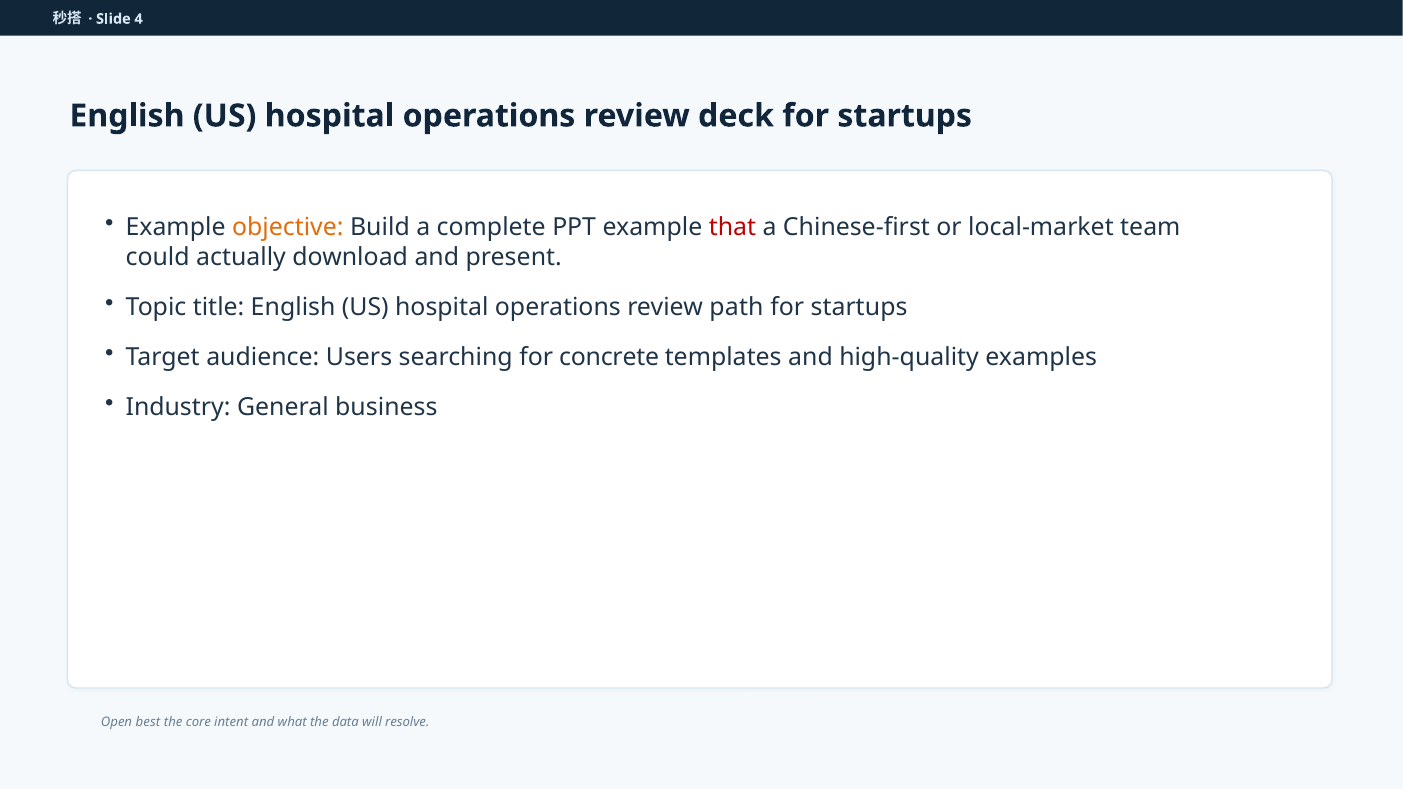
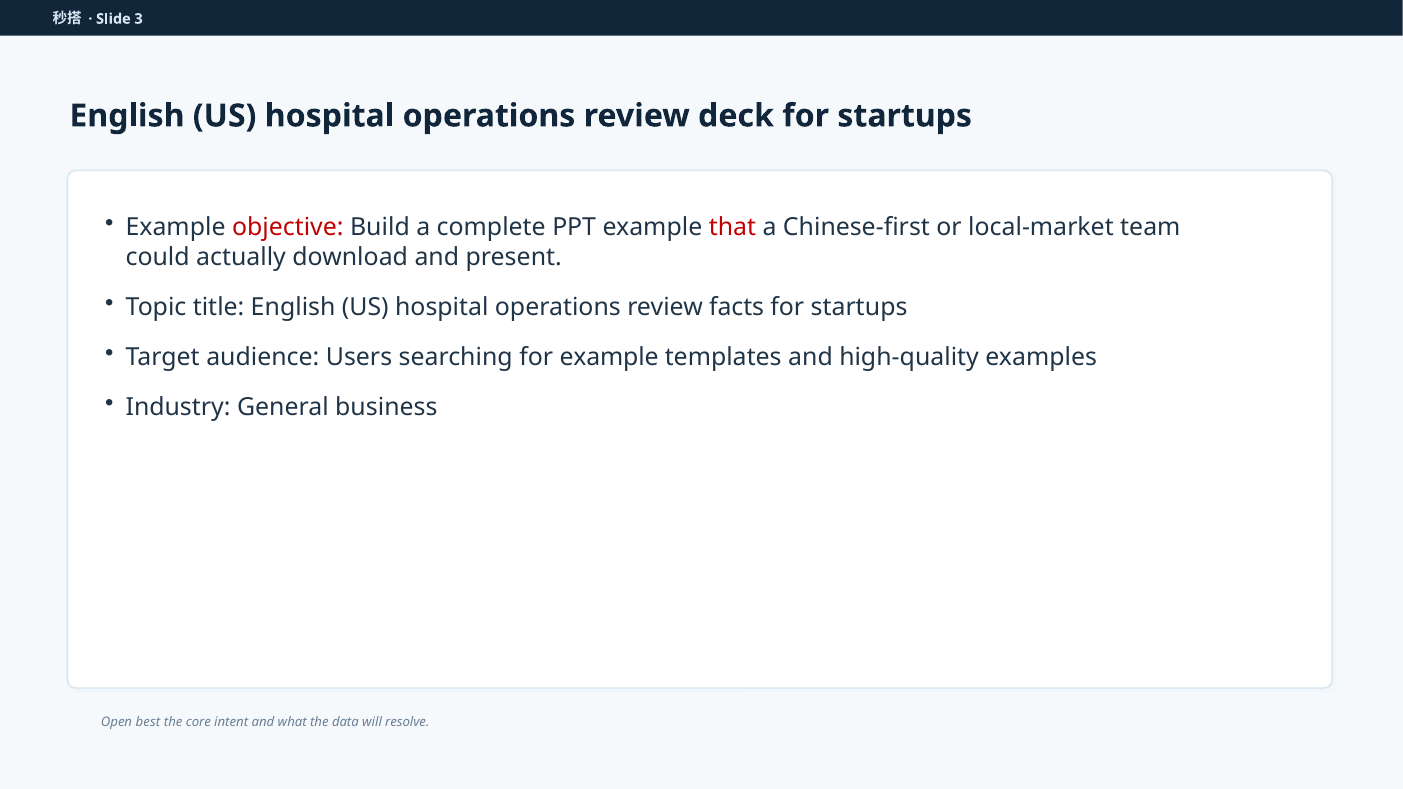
4: 4 -> 3 (139, 19)
objective colour: orange -> red (288, 227)
path: path -> facts (737, 307)
for concrete: concrete -> example (609, 357)
